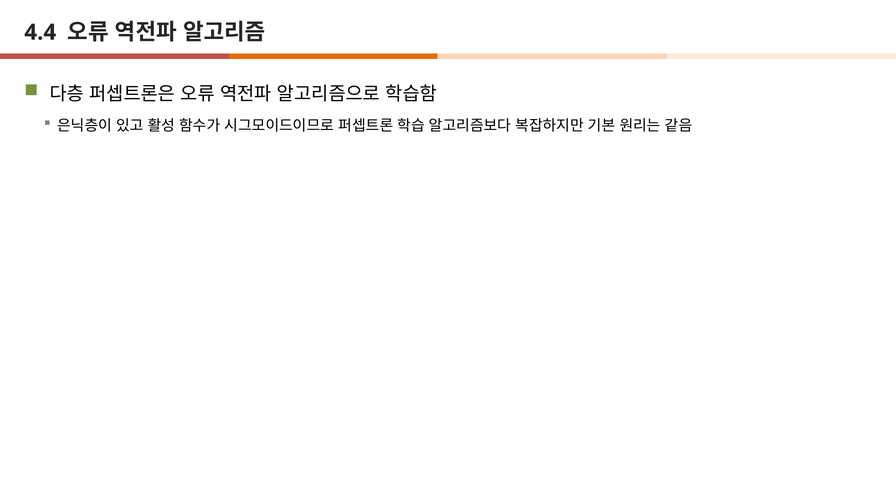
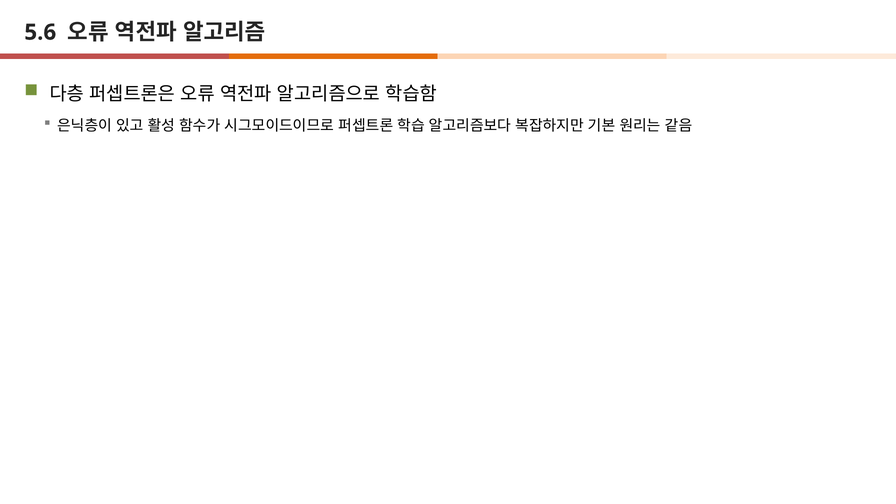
4.4: 4.4 -> 5.6 (40, 32)
